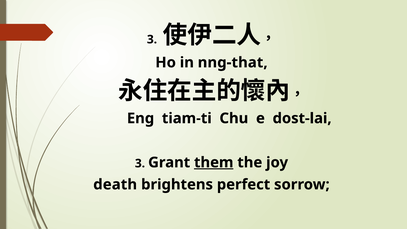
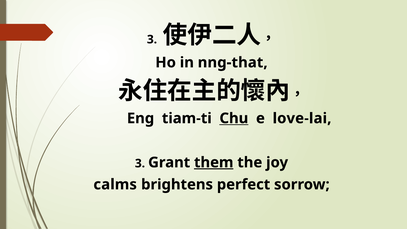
Chu underline: none -> present (234, 118)
dost-lai: dost-lai -> love-lai (302, 118)
death: death -> calms (115, 184)
